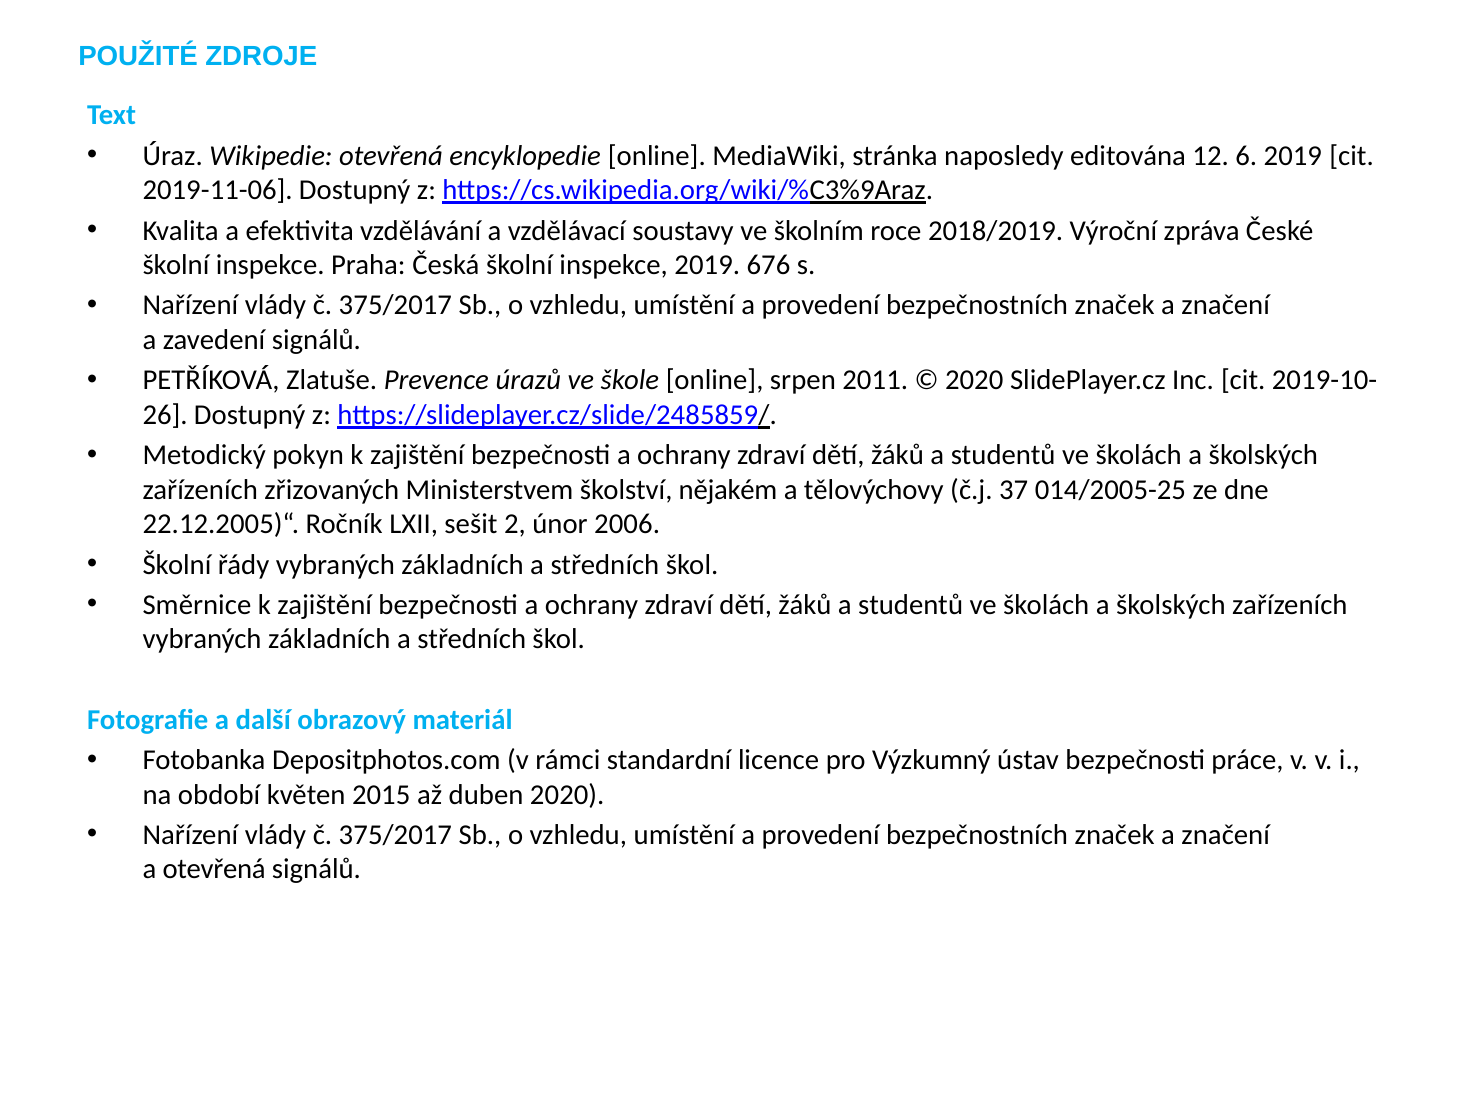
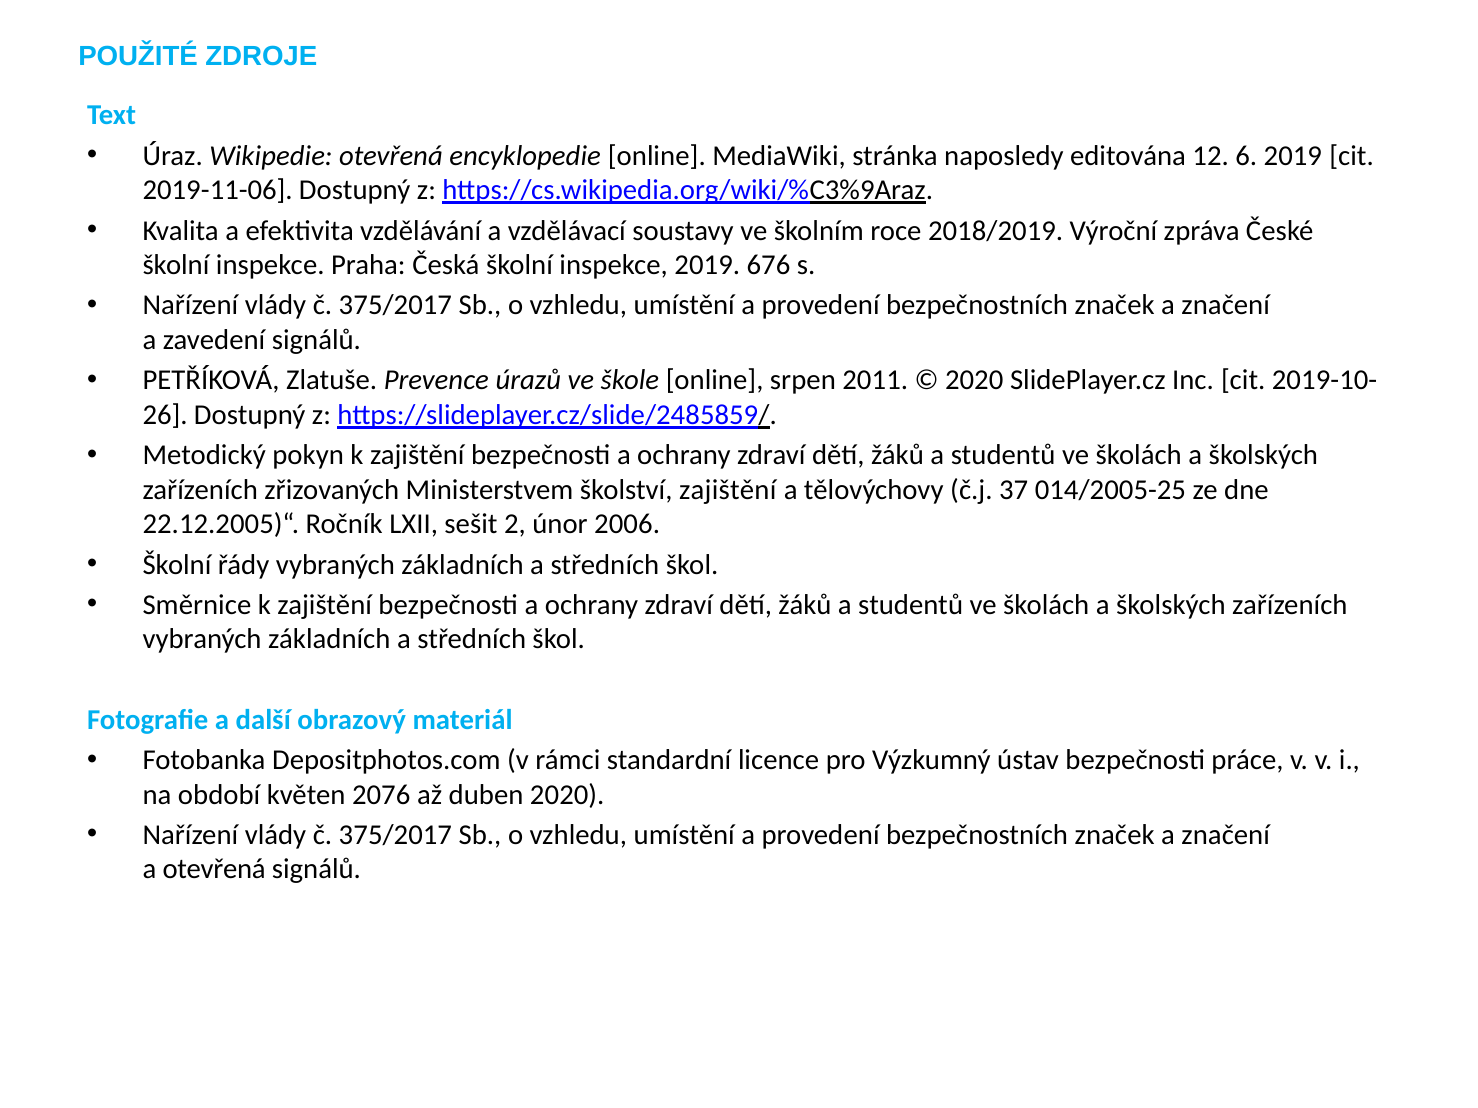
školství nějakém: nějakém -> zajištění (728, 490)
2015: 2015 -> 2076 (381, 795)
